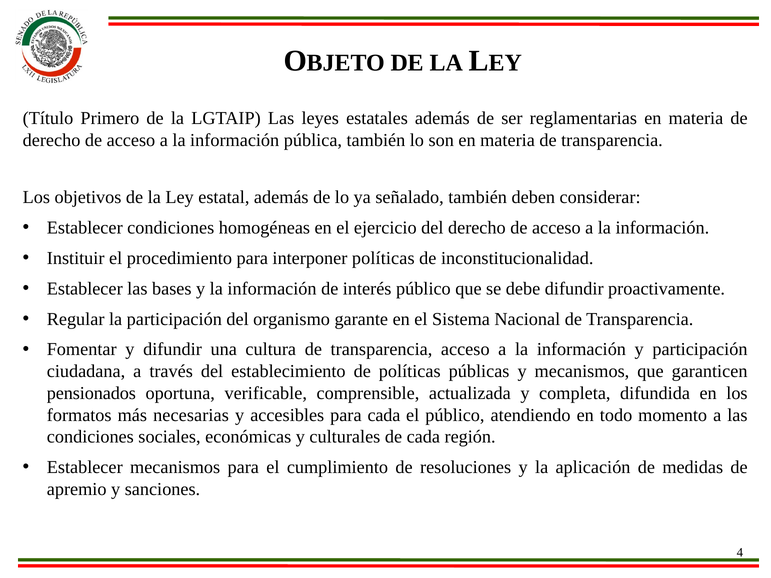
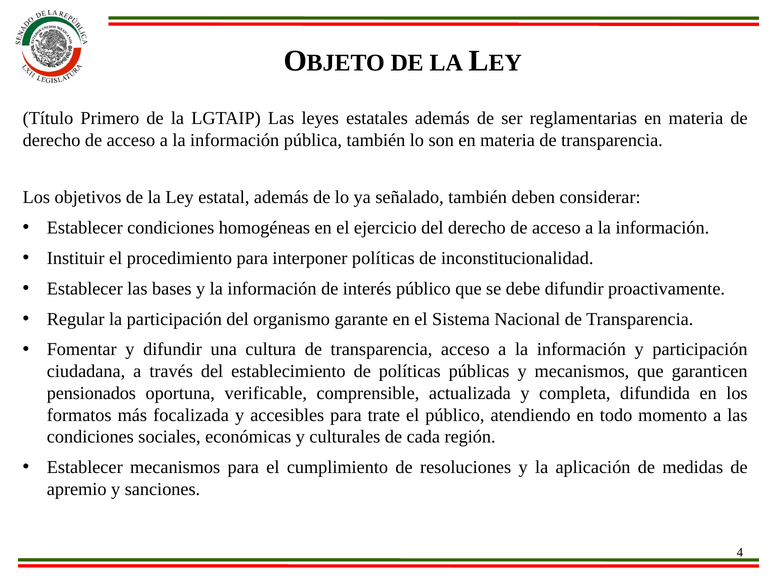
necesarias: necesarias -> focalizada (191, 415)
para cada: cada -> trate (384, 415)
